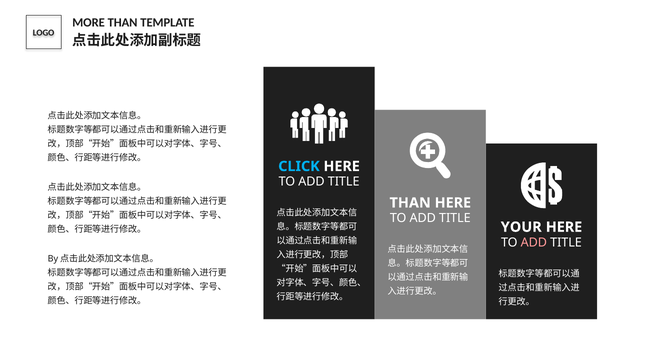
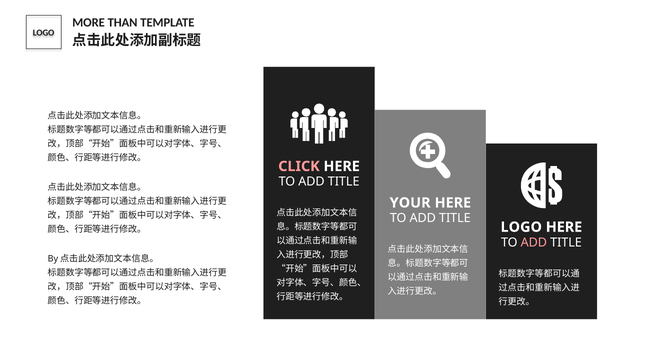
CLICK colour: light blue -> pink (299, 166)
THAN: THAN -> YOUR (410, 203)
YOUR: YOUR -> LOGO (521, 227)
